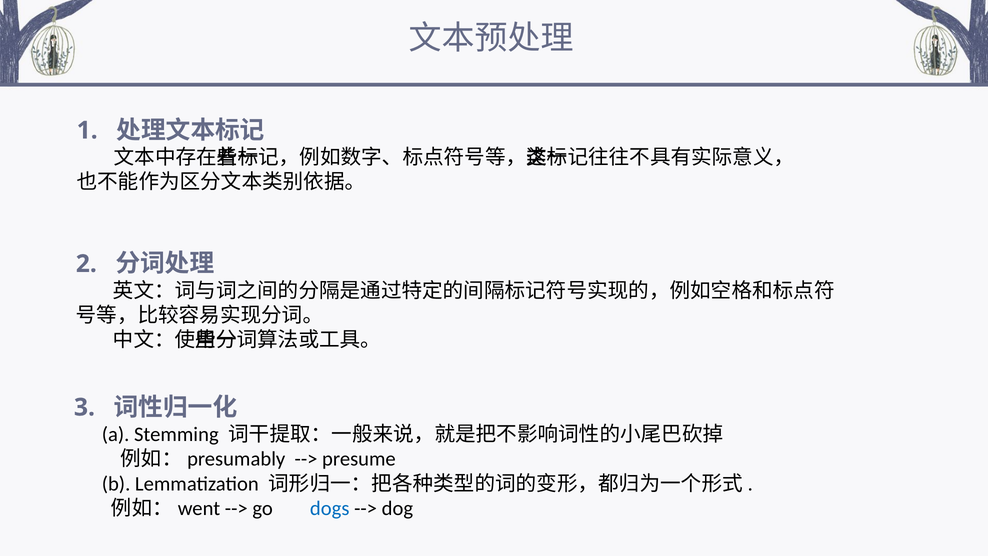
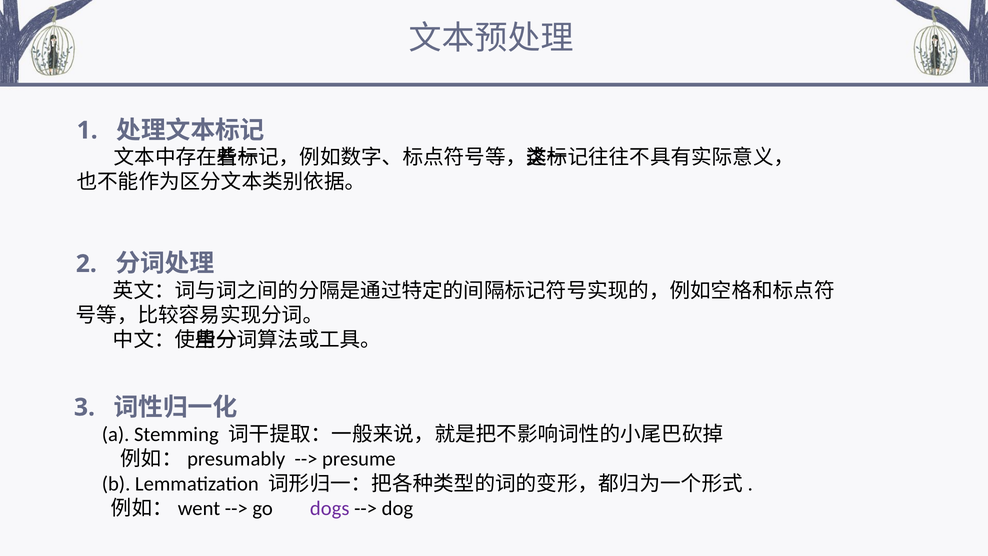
dogs colour: blue -> purple (330, 508)
